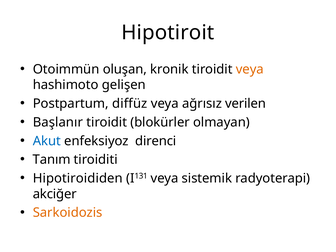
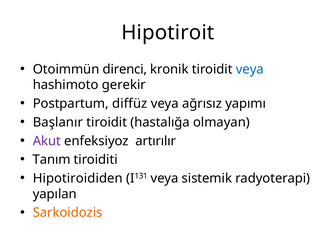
oluşan: oluşan -> direnci (125, 69)
veya colour: orange -> blue (250, 69)
gelişen: gelişen -> gerekir (124, 85)
verilen: verilen -> yapımı (246, 104)
blokürler: blokürler -> hastalığa (160, 122)
Akut colour: blue -> purple (47, 141)
direnci: direnci -> artırılır (156, 141)
akciğer: akciğer -> yapılan (55, 194)
